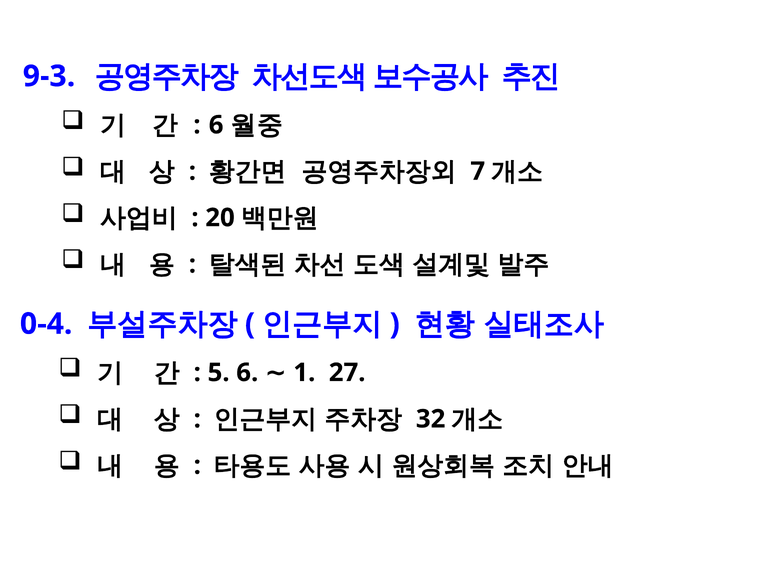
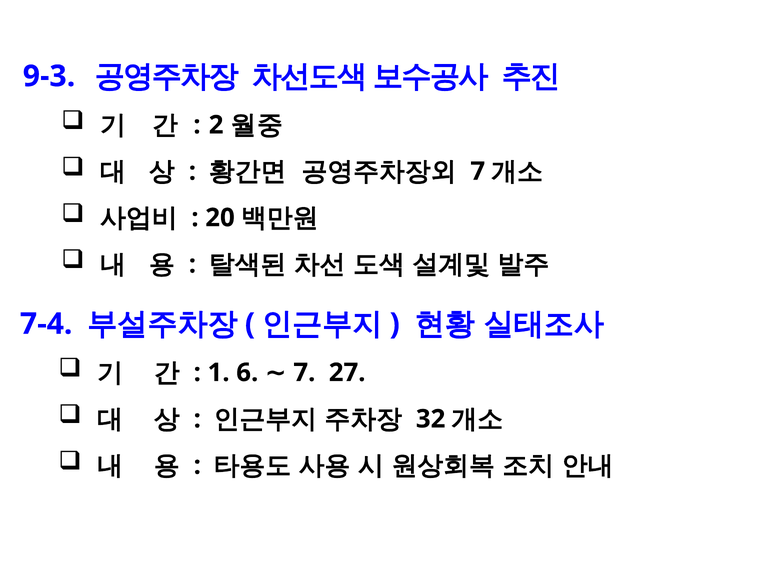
6: 6 -> 2 (216, 125)
0-4: 0-4 -> 7-4 (46, 324)
5: 5 -> 1 (219, 373)
6 1: 1 -> 7 (304, 373)
